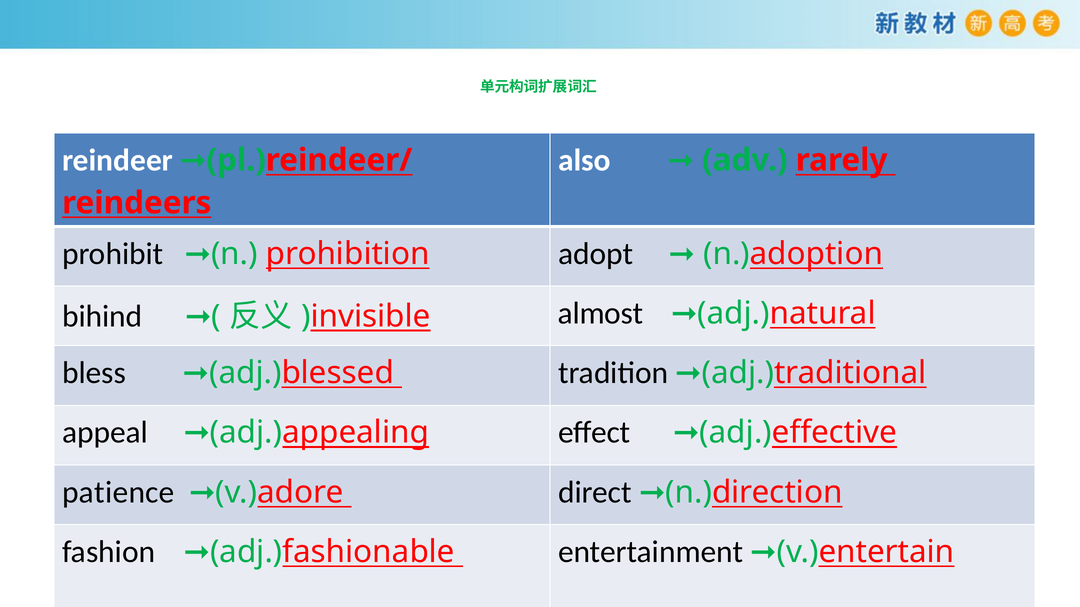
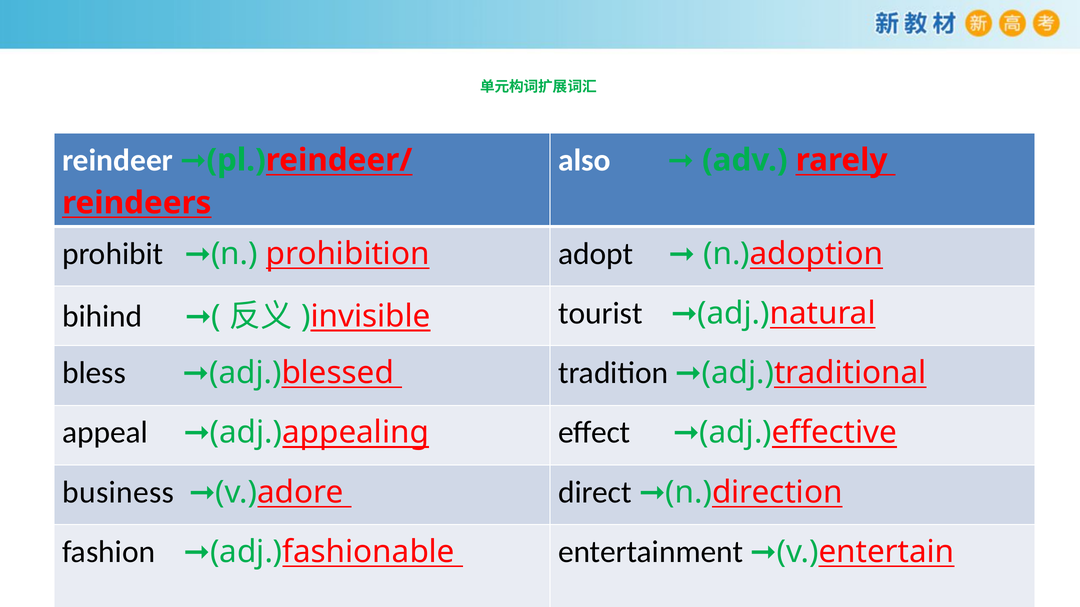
almost: almost -> tourist (600, 314)
patience: patience -> business (118, 493)
